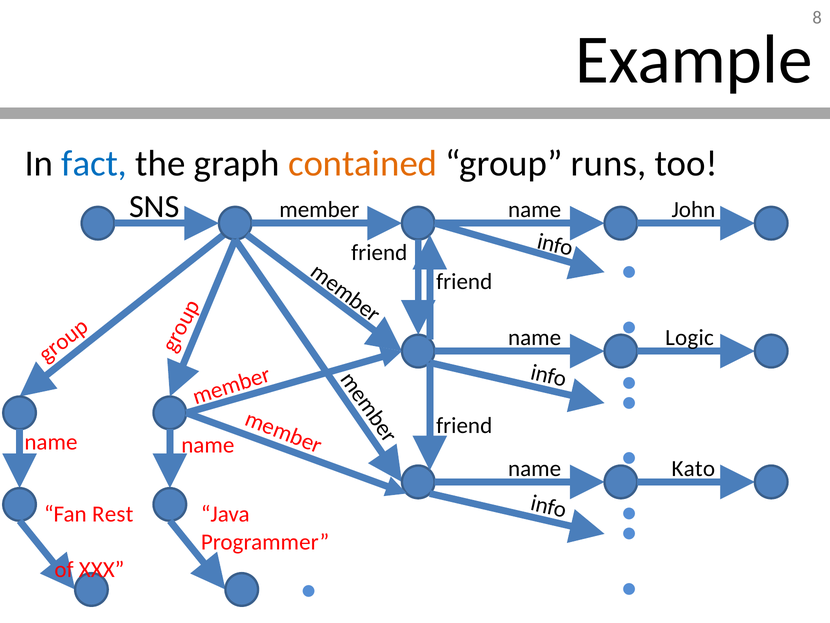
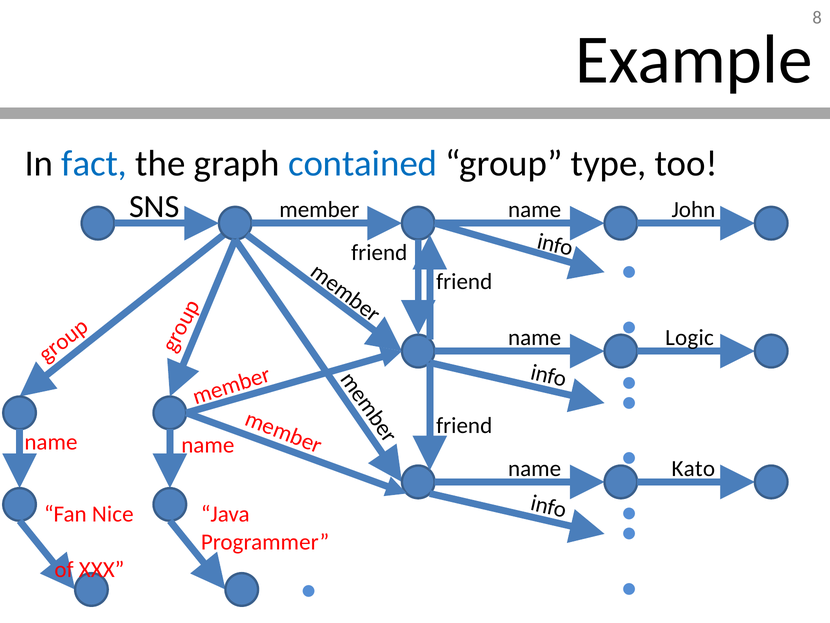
contained colour: orange -> blue (363, 164)
runs: runs -> type (609, 164)
Rest: Rest -> Nice (113, 514)
